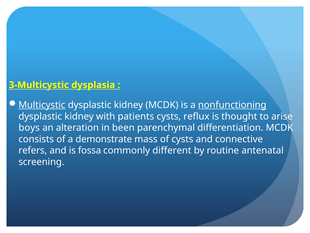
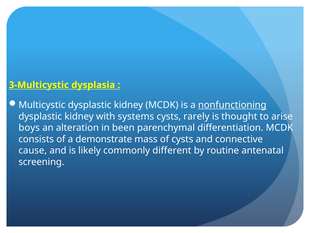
Multicystic underline: present -> none (42, 105)
patients: patients -> systems (136, 116)
reflux: reflux -> rarely (196, 116)
refers: refers -> cause (33, 150)
fossa: fossa -> likely (90, 150)
